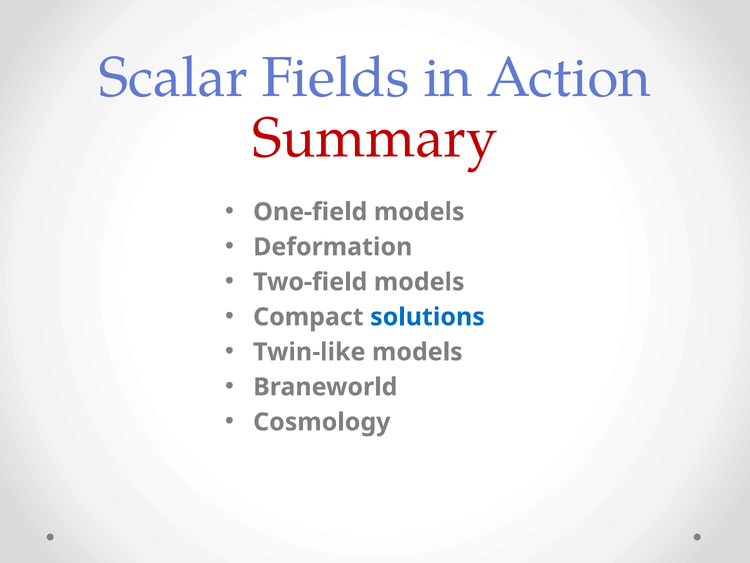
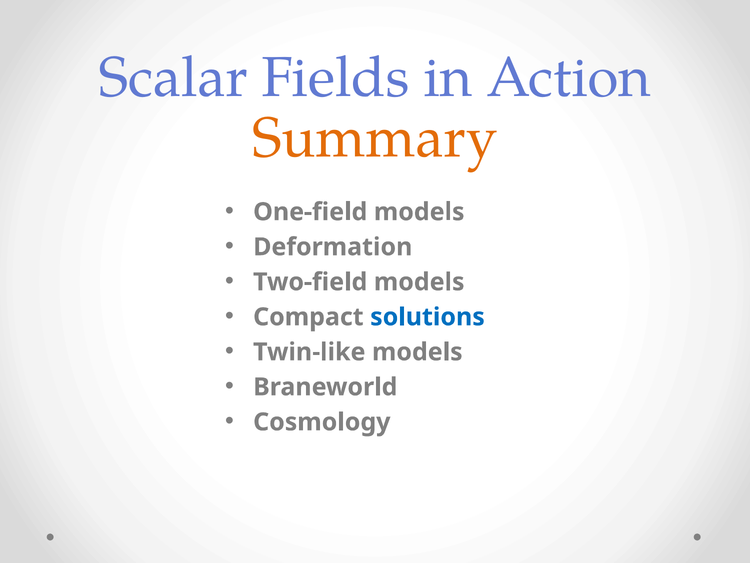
Summary colour: red -> orange (375, 138)
